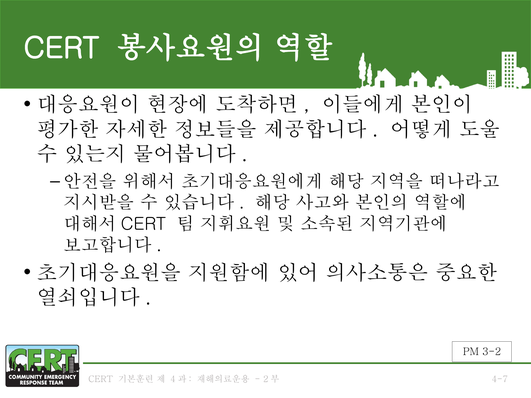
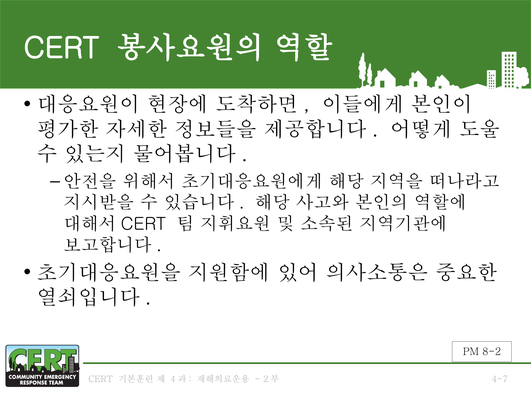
3-2: 3-2 -> 8-2 (492, 352)
